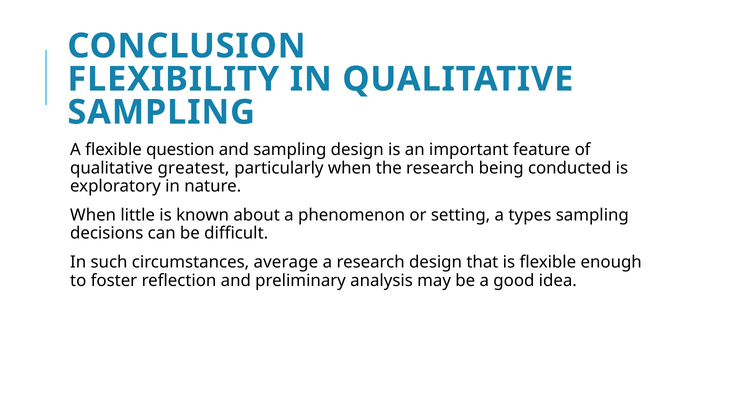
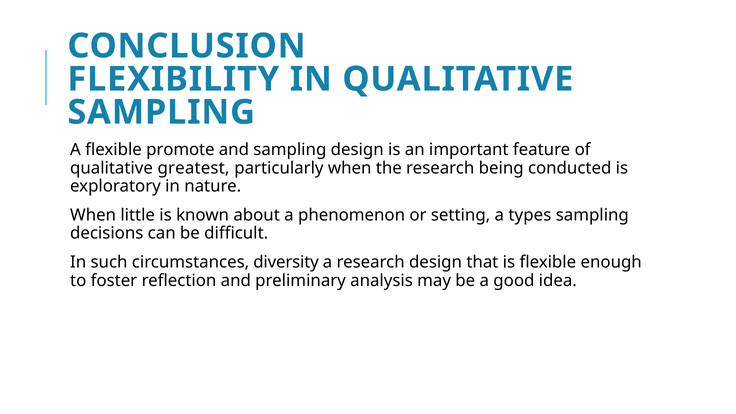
question: question -> promote (180, 150)
average: average -> diversity (286, 262)
